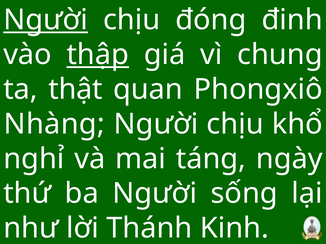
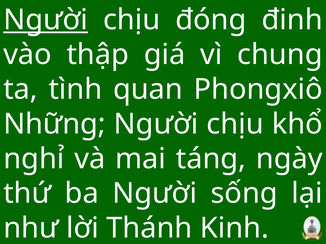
thập underline: present -> none (98, 55)
thật: thật -> tình (75, 89)
Nhàng: Nhàng -> Những (54, 124)
